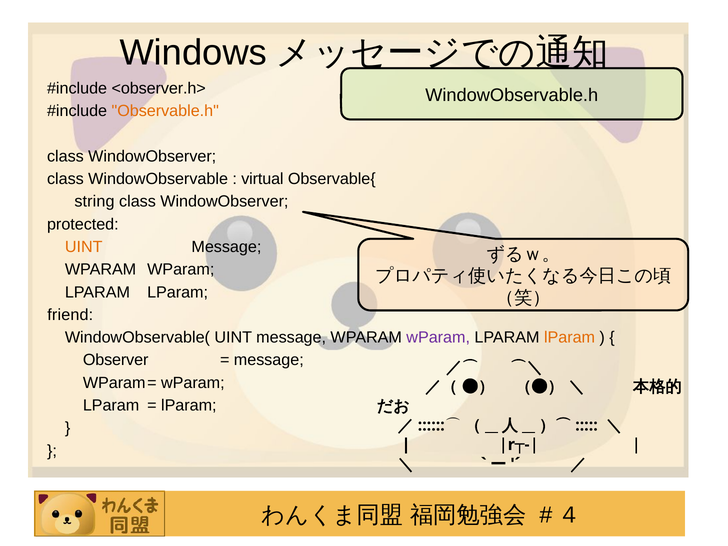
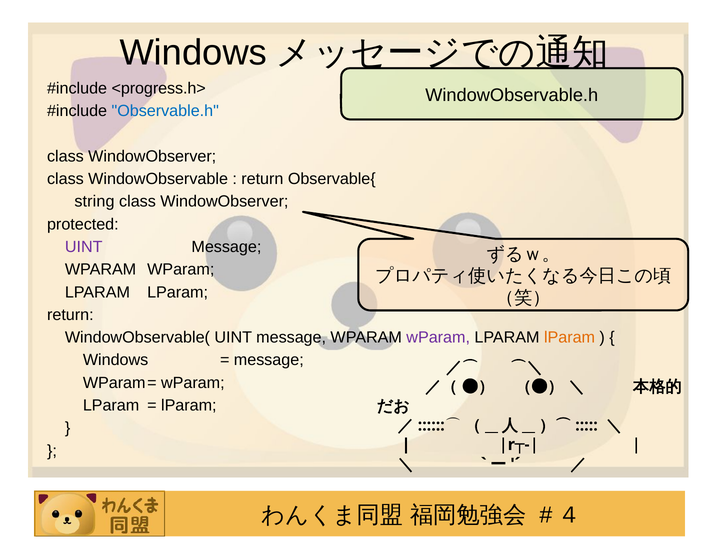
<observer.h>: <observer.h> -> <progress.h> (159, 88)
Observable.h colour: orange -> blue (165, 111)
virtual: virtual -> return (262, 179)
UINT colour: orange -> purple (84, 247)
friend: friend -> return (70, 315)
Observer: Observer -> Windows (116, 360)
